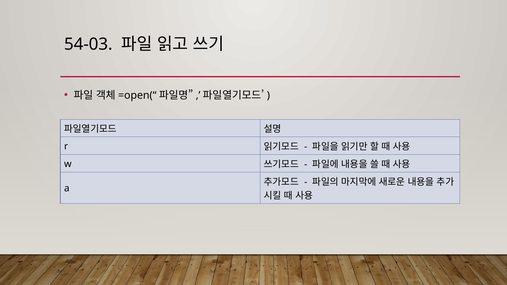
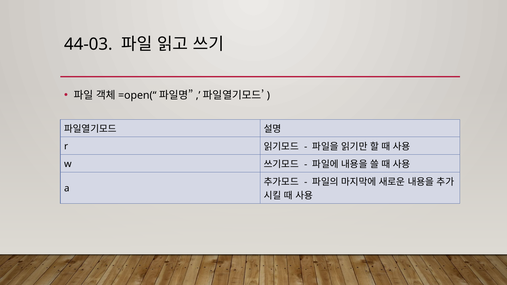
54-03: 54-03 -> 44-03 (88, 44)
